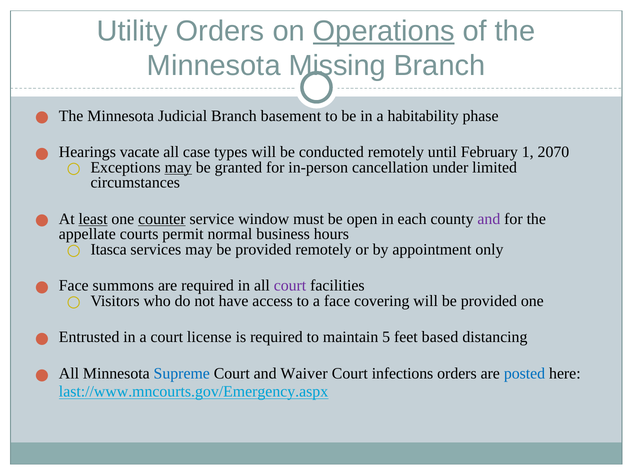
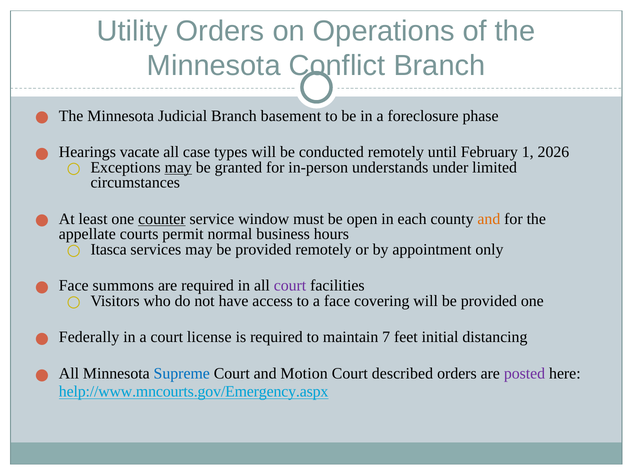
Operations underline: present -> none (384, 31)
Missing: Missing -> Conflict (337, 66)
habitability: habitability -> foreclosure (423, 116)
2070: 2070 -> 2026 (553, 152)
cancellation: cancellation -> understands (390, 167)
least underline: present -> none (93, 219)
and colour: purple -> orange (489, 219)
Entrusted: Entrusted -> Federally (89, 337)
5: 5 -> 7 (386, 337)
based: based -> initial (440, 337)
Waiver: Waiver -> Motion (304, 373)
infections: infections -> described (402, 373)
posted colour: blue -> purple (525, 373)
last://www.mncourts.gov/Emergency.aspx: last://www.mncourts.gov/Emergency.aspx -> help://www.mncourts.gov/Emergency.aspx (194, 392)
